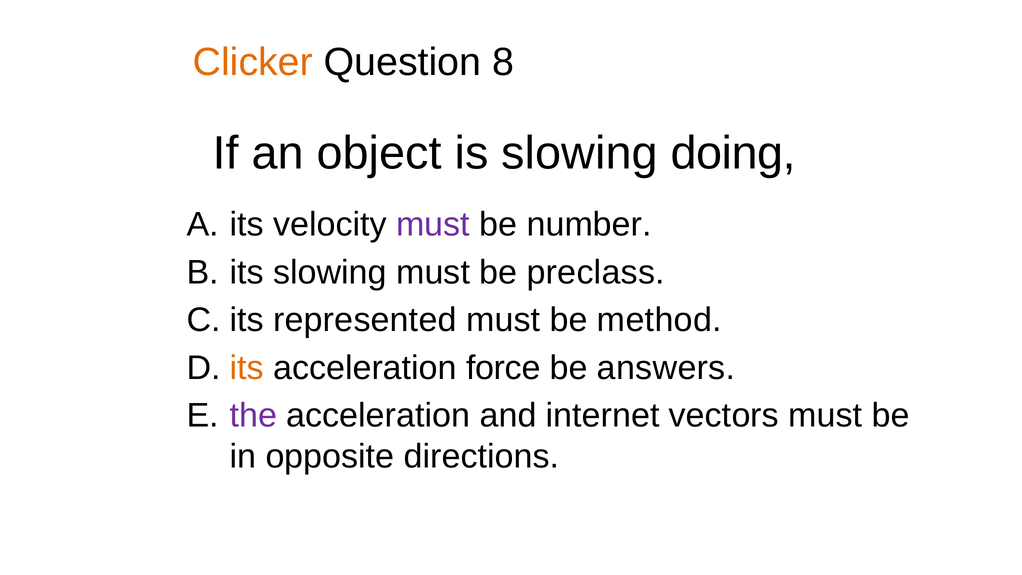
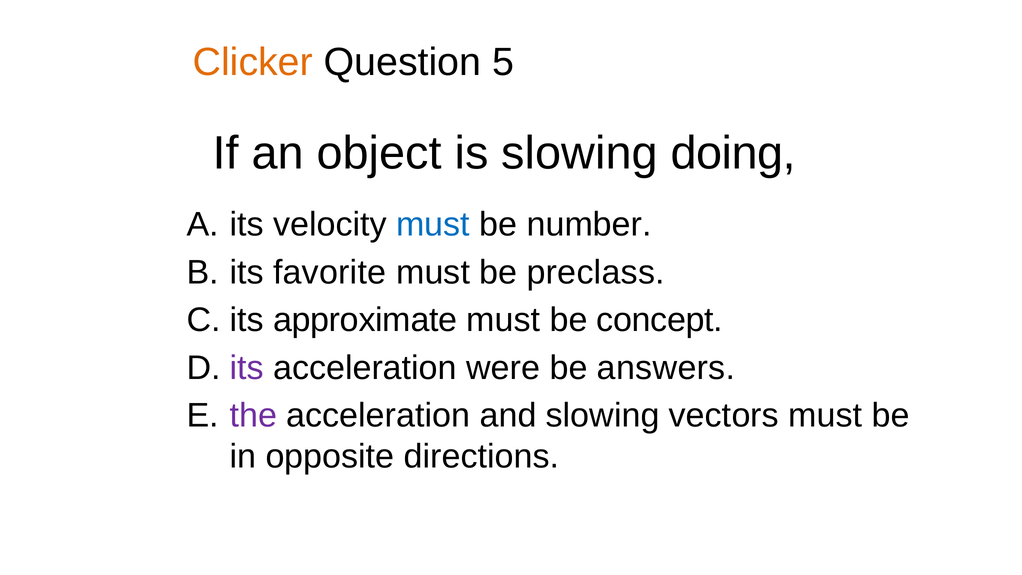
8: 8 -> 5 (503, 62)
must colour: purple -> blue (433, 225)
its slowing: slowing -> favorite (330, 272)
represented: represented -> approximate (365, 320)
method: method -> concept (660, 320)
its colour: orange -> purple (247, 368)
force: force -> were (503, 368)
and internet: internet -> slowing (603, 416)
